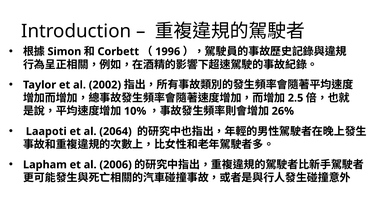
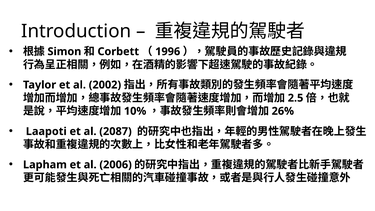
2064: 2064 -> 2087 (116, 131)
